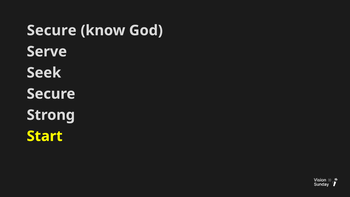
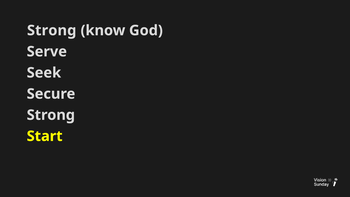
Secure: Secure -> Strong (52, 30)
